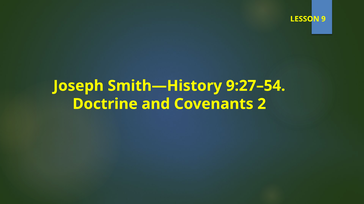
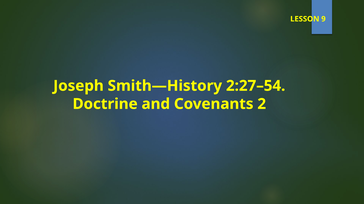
9:27–54: 9:27–54 -> 2:27–54 (256, 86)
